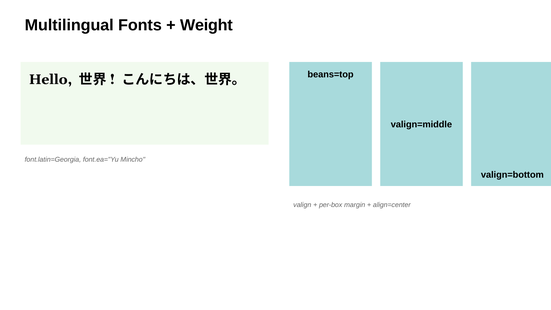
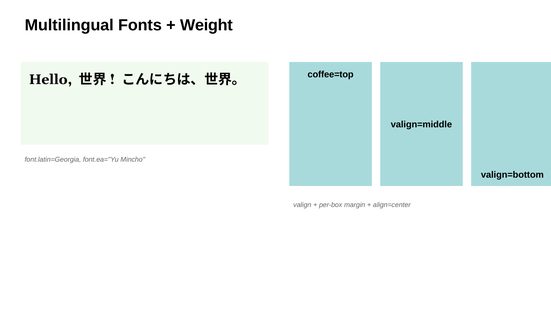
beans=top: beans=top -> coffee=top (331, 74)
